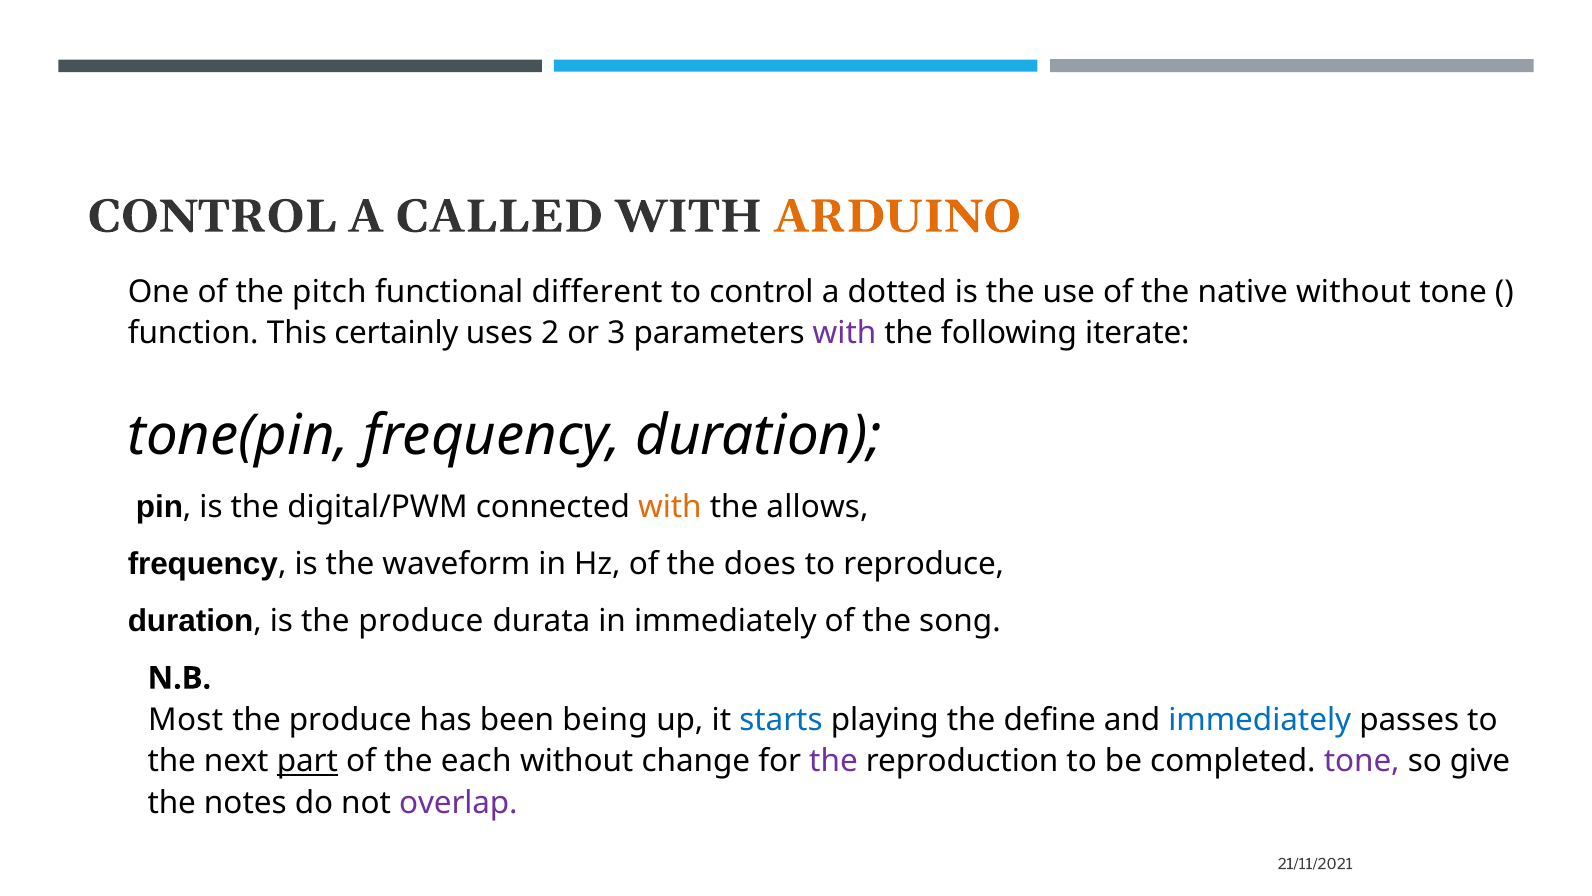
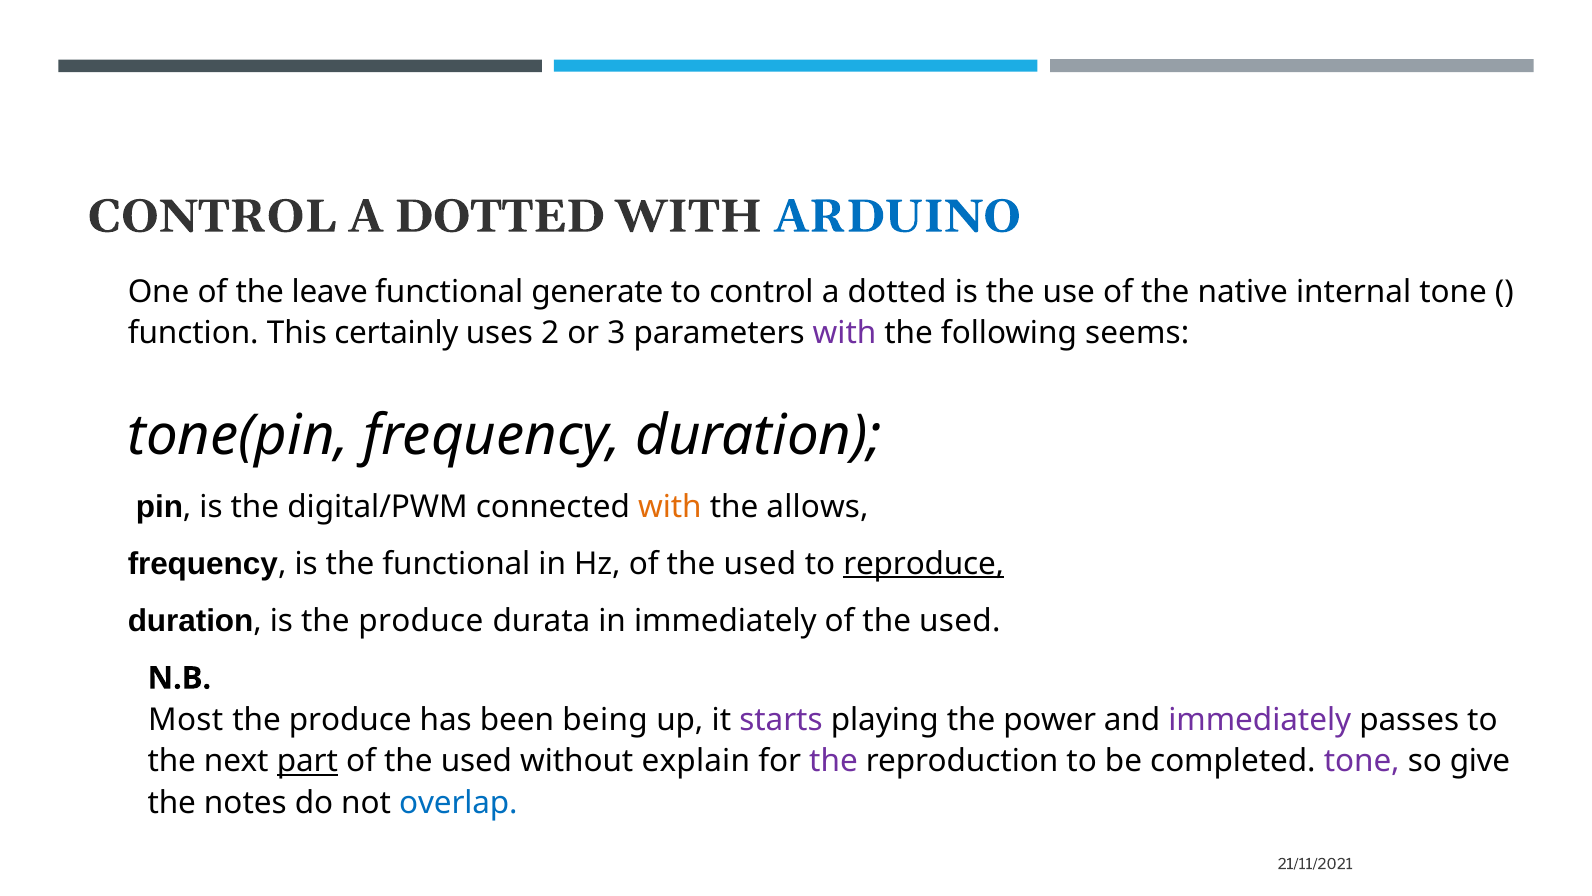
CALLED: CALLED -> DOTTED (500, 216)
ARDUINO colour: orange -> blue (897, 216)
pitch: pitch -> leave (330, 292)
different: different -> generate (597, 292)
native without: without -> internal (1354, 292)
iterate: iterate -> seems (1137, 333)
the waveform: waveform -> functional (456, 564)
Hz of the does: does -> used (760, 564)
reproduce underline: none -> present (924, 564)
song: song -> used (960, 621)
starts colour: blue -> purple (781, 719)
define: define -> power (1050, 719)
immediately colour: blue -> purple (1260, 719)
each: each -> used (476, 761)
change: change -> explain (696, 761)
overlap colour: purple -> blue (458, 803)
